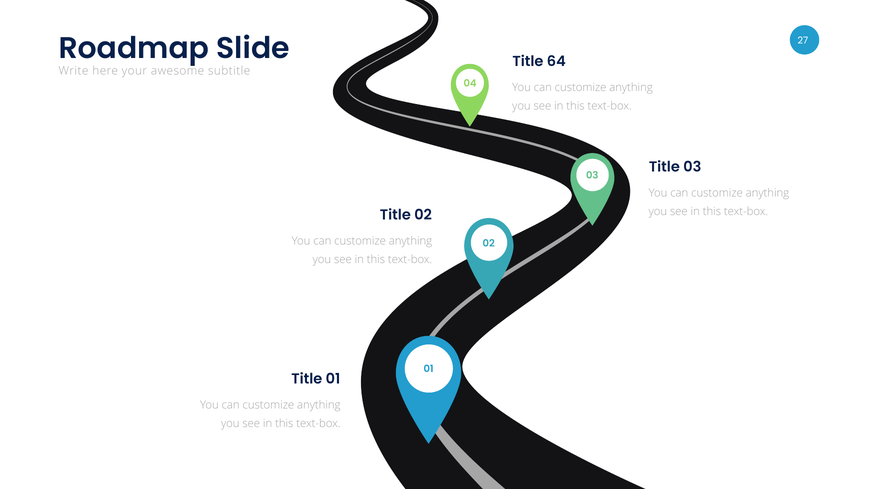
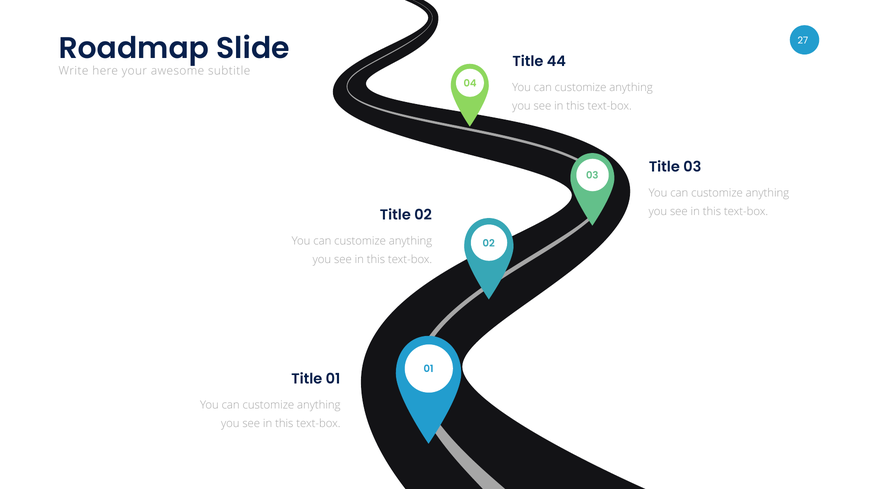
64: 64 -> 44 (556, 61)
